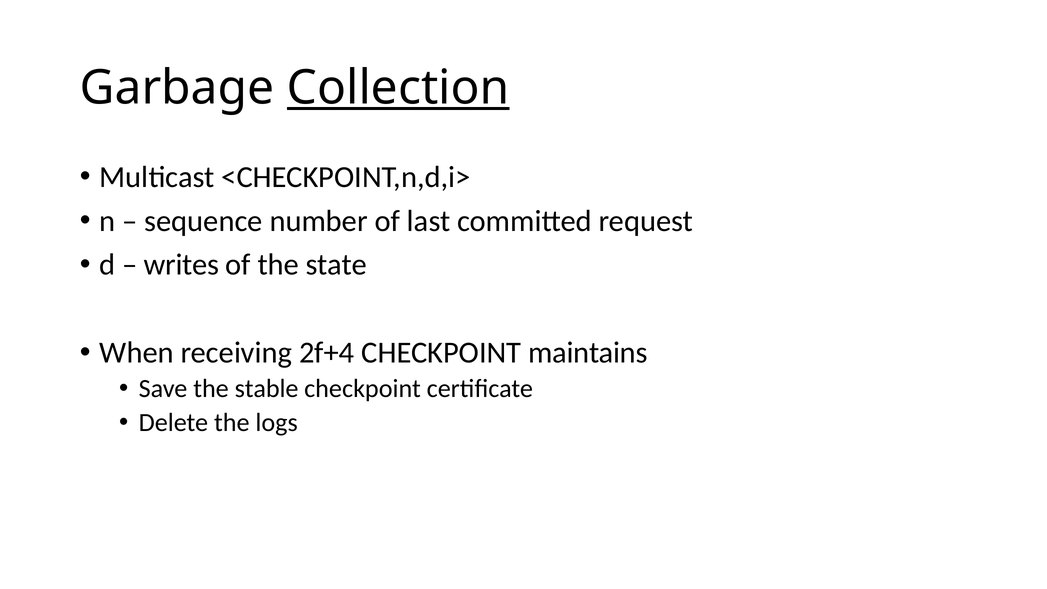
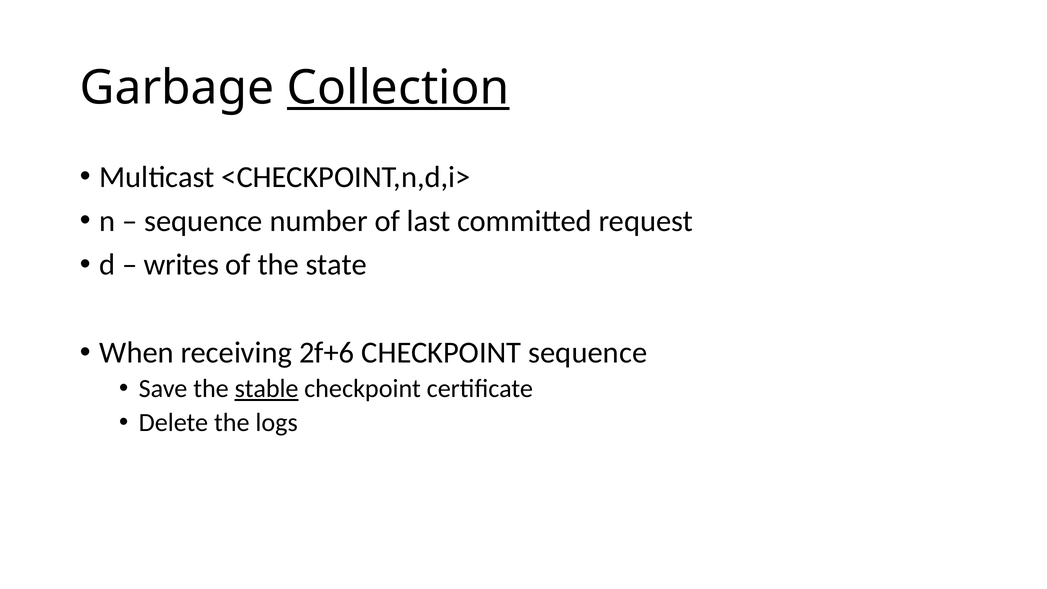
2f+4: 2f+4 -> 2f+6 (327, 353)
CHECKPOINT maintains: maintains -> sequence (588, 353)
stable underline: none -> present (267, 389)
